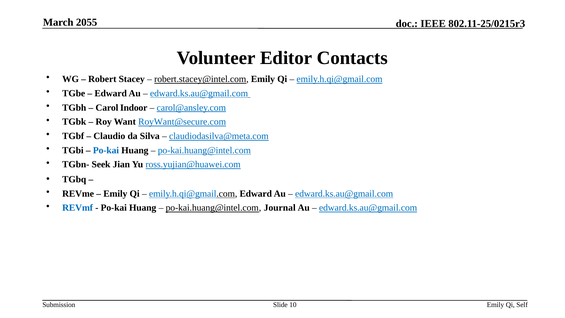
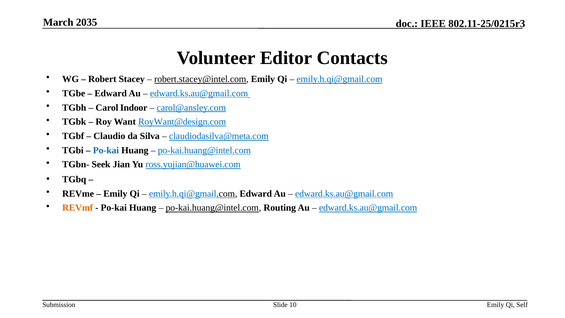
2055: 2055 -> 2035 (87, 22)
RoyWant@secure.com: RoyWant@secure.com -> RoyWant@design.com (182, 122)
REVmf colour: blue -> orange (78, 208)
Journal: Journal -> Routing (280, 208)
